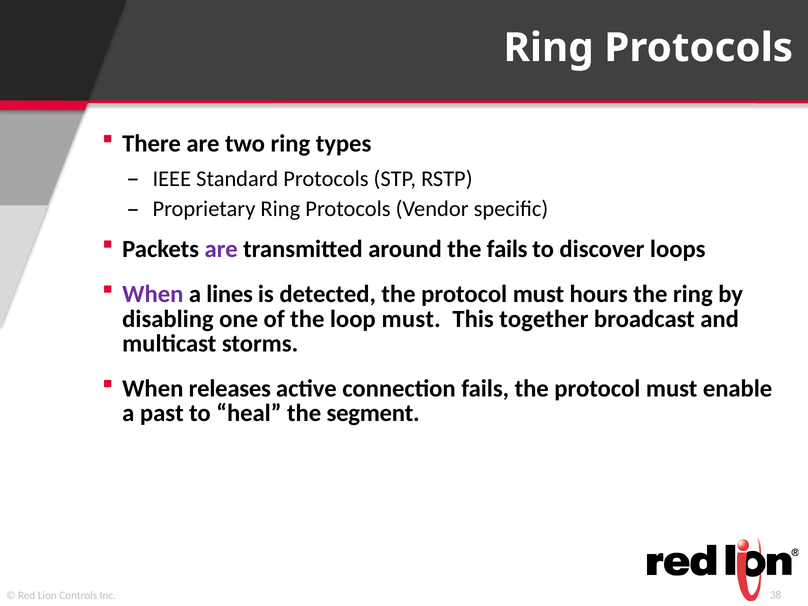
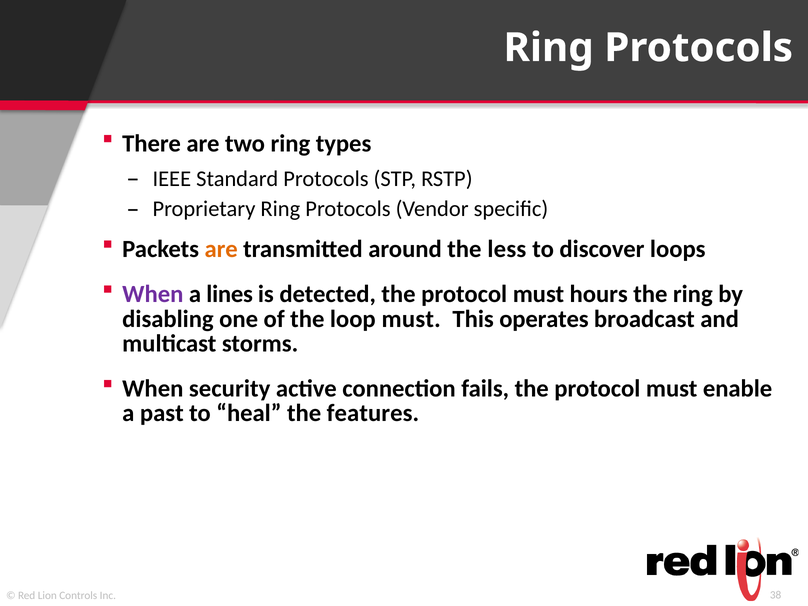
are colour: purple -> orange (221, 249)
the fails: fails -> less (507, 249)
together: together -> operates (544, 319)
releases: releases -> security (230, 388)
segment: segment -> features (373, 413)
